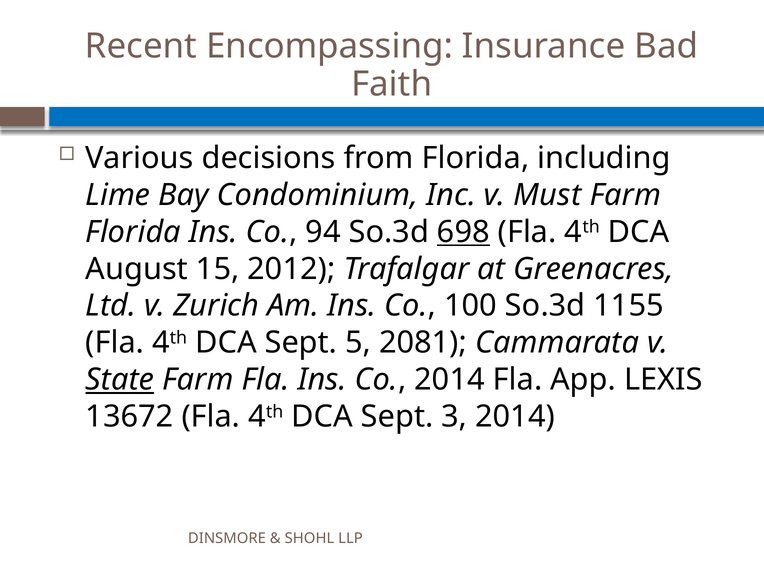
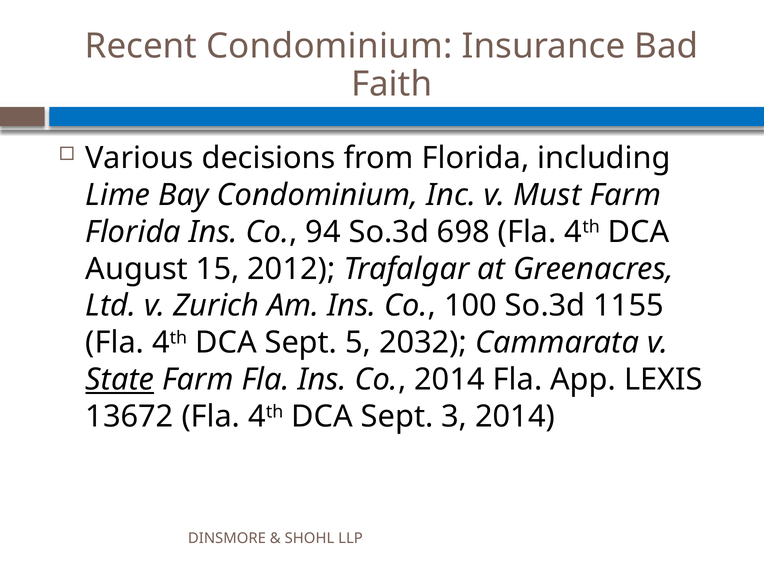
Recent Encompassing: Encompassing -> Condominium (329, 46)
698 underline: present -> none (463, 232)
2081: 2081 -> 2032 (423, 343)
